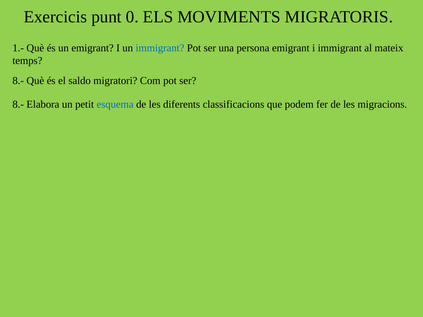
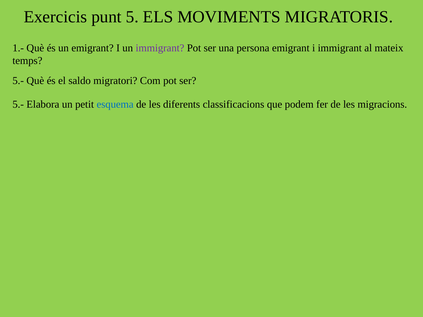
0: 0 -> 5 (132, 17)
immigrant colour: blue -> purple (160, 48)
8.-: 8.- -> 5.- (18, 81)
8.-: 8.- -> 5.- (18, 104)
